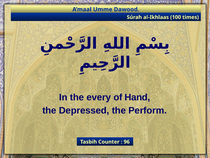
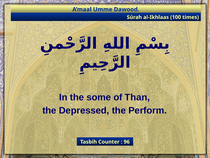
every: every -> some (99, 97)
Hand: Hand -> Than (137, 97)
